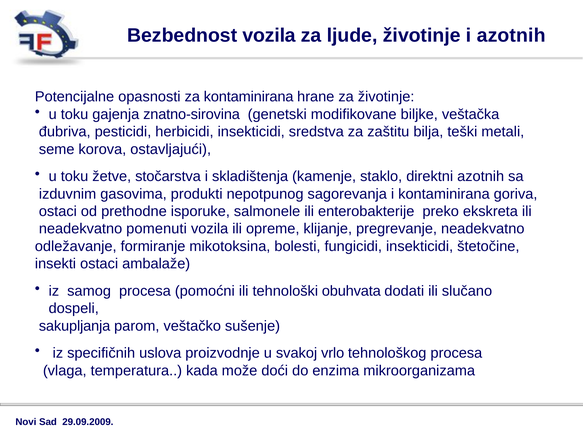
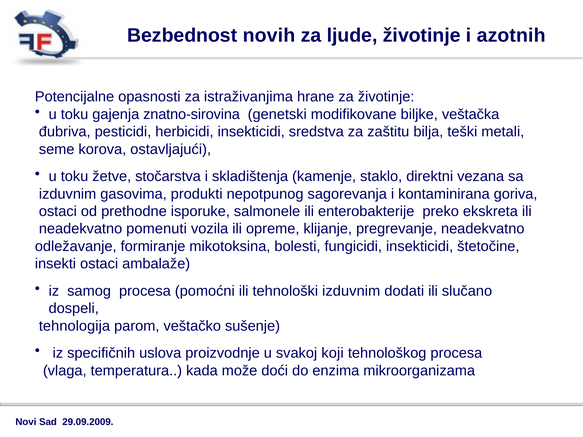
Bezbednost vozila: vozila -> novih (269, 35)
za kontaminirana: kontaminirana -> istraživanjima (248, 97)
direktni azotnih: azotnih -> vezana (481, 177)
tehnološki obuhvata: obuhvata -> izduvnim (351, 291)
sakupljanja: sakupljanja -> tehnologija (74, 326)
vrlo: vrlo -> koji (333, 353)
